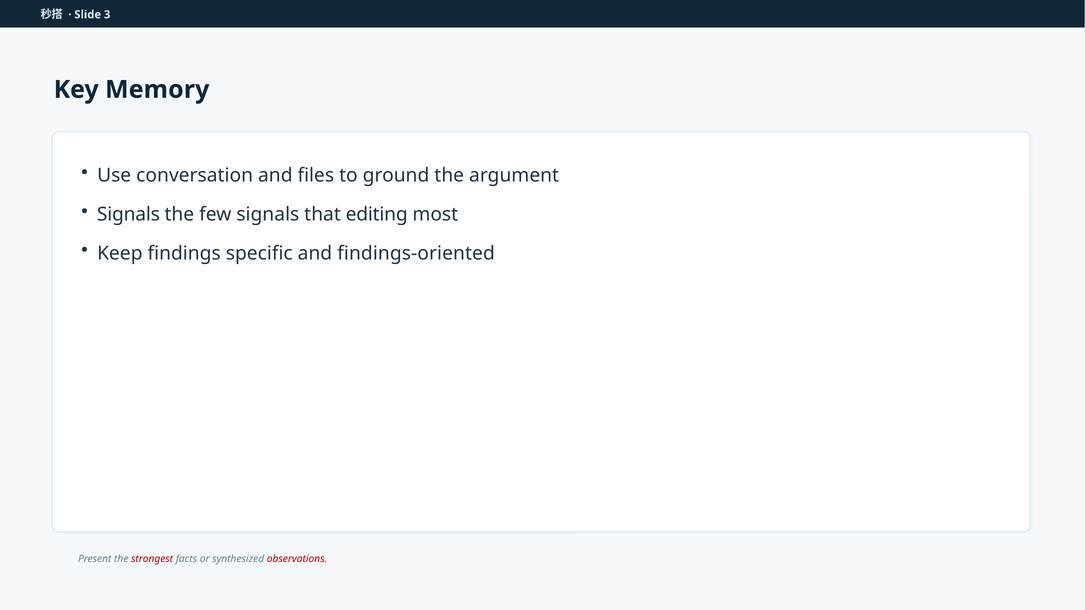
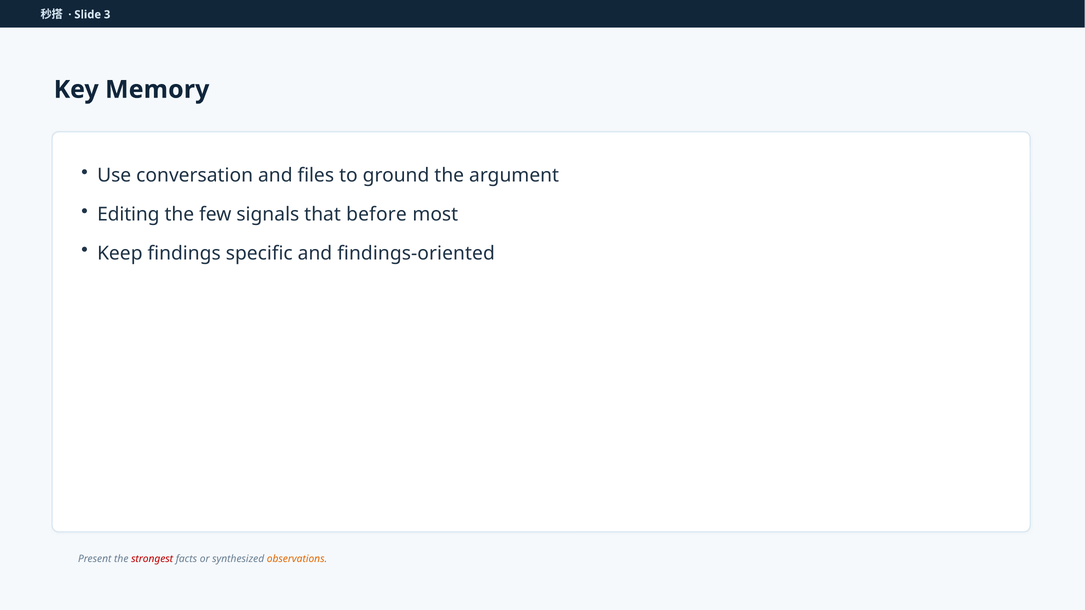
Signals: Signals -> Editing (128, 214)
editing: editing -> before (376, 214)
observations colour: red -> orange (297, 559)
